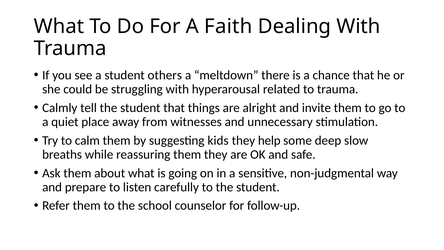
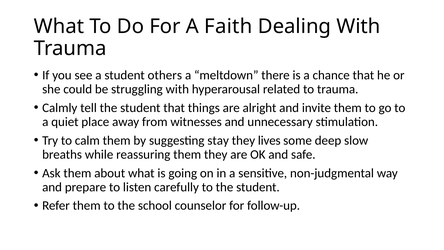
kids: kids -> stay (218, 140)
help: help -> lives (269, 140)
